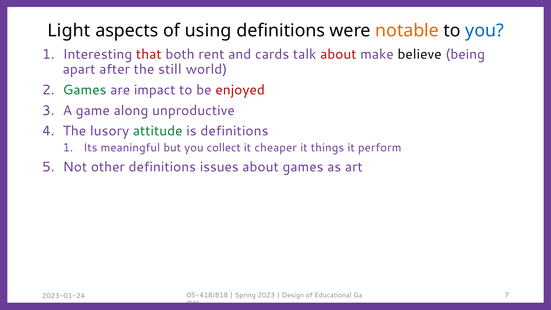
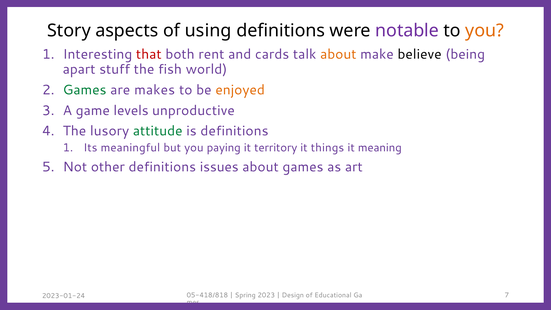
Light: Light -> Story (69, 31)
notable colour: orange -> purple (407, 31)
you colour: blue -> orange (485, 31)
about colour: red -> orange (338, 54)
after: after -> stuff (115, 69)
still: still -> fish (170, 69)
impact: impact -> makes (155, 90)
enjoyed colour: red -> orange (240, 90)
along: along -> levels (131, 110)
collect: collect -> paying (224, 148)
cheaper: cheaper -> territory (276, 148)
perform: perform -> meaning (380, 148)
